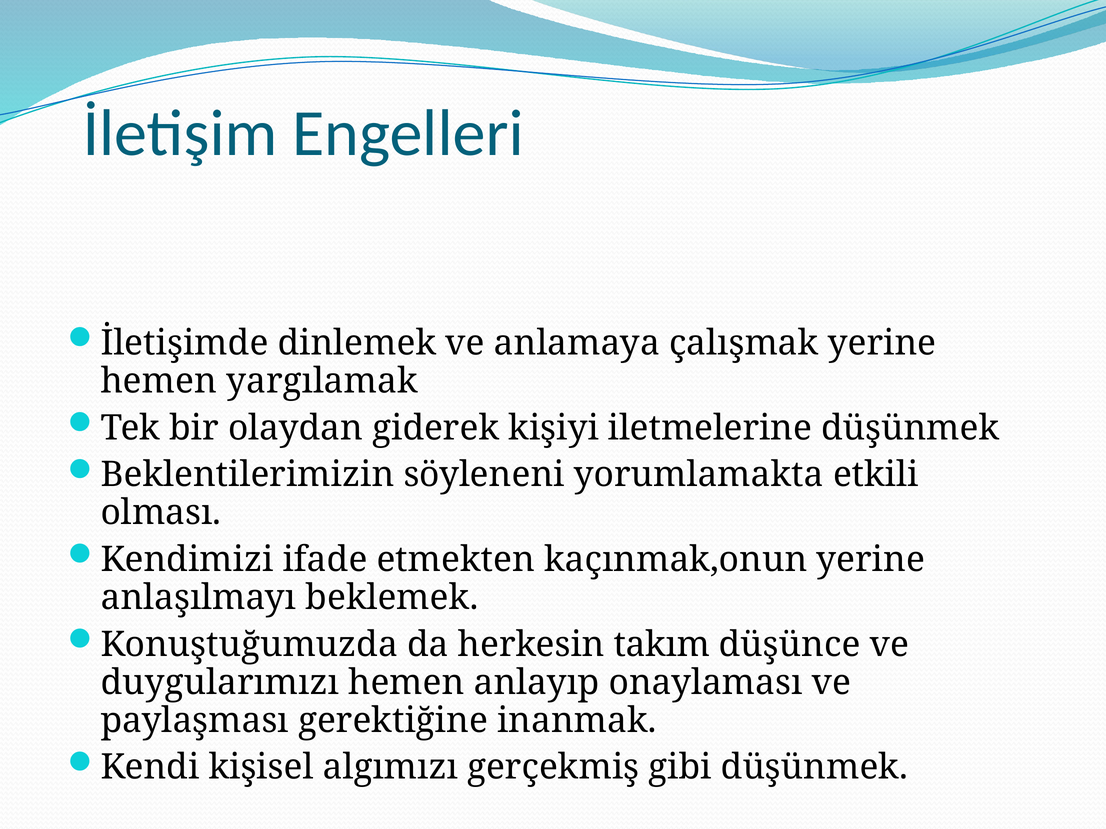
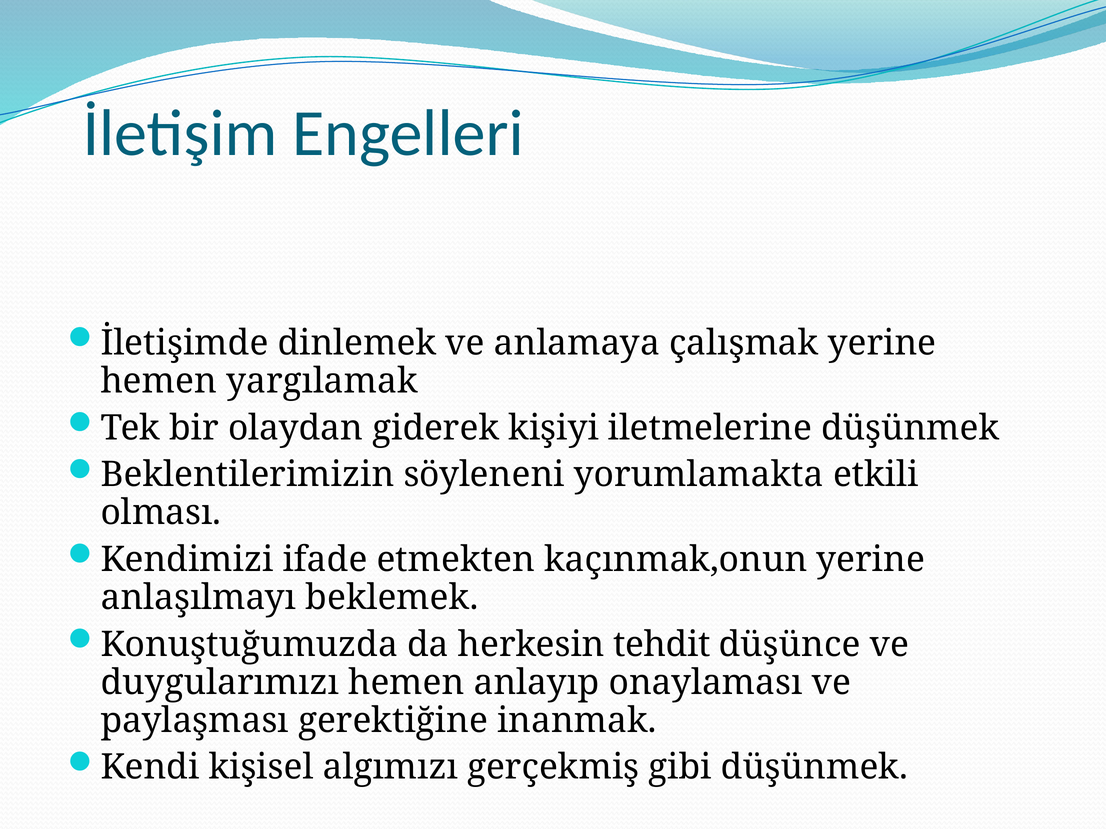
takım: takım -> tehdit (662, 645)
